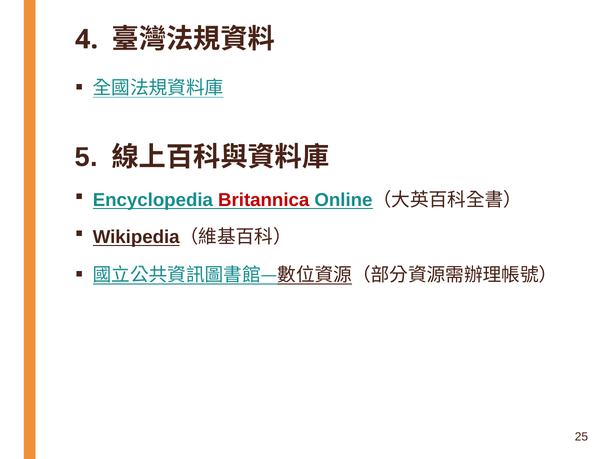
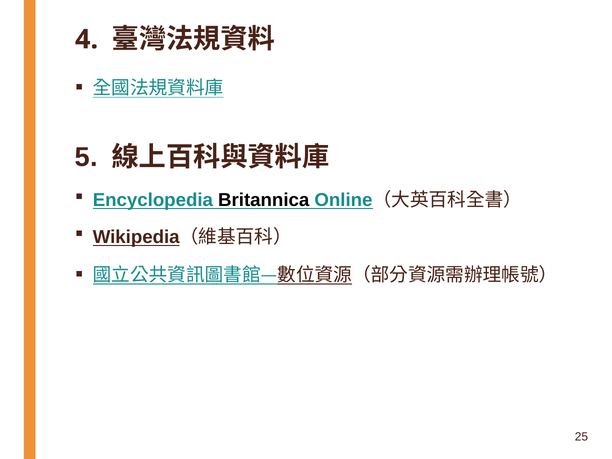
Britannica colour: red -> black (264, 200)
